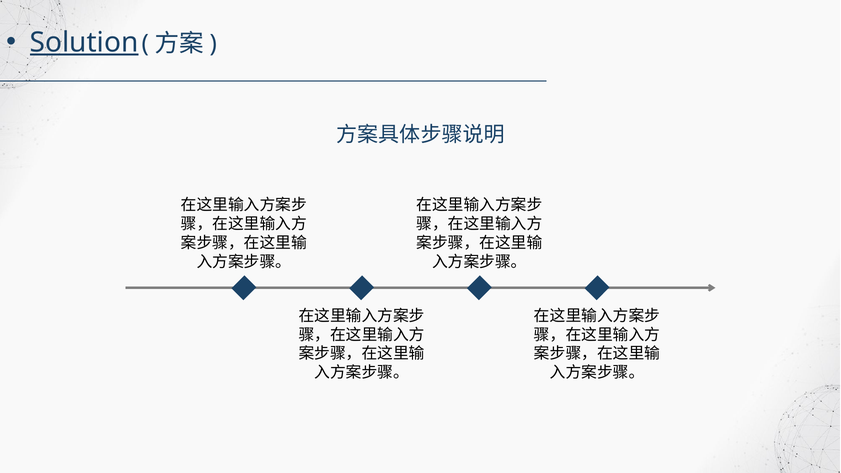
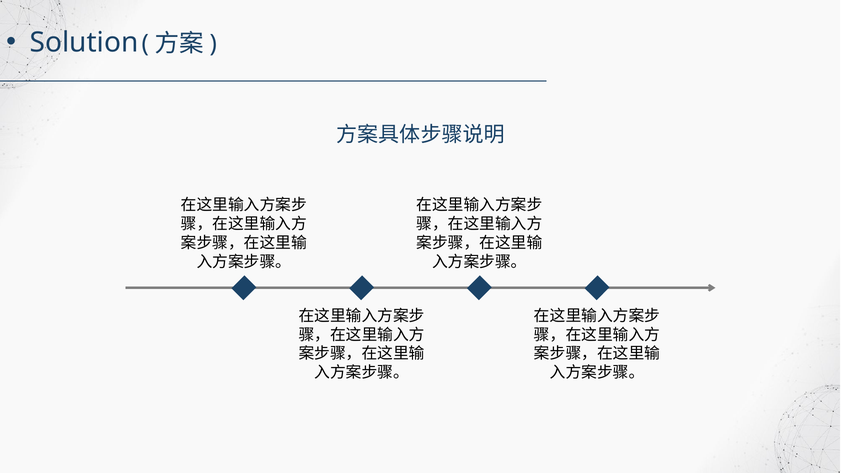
Solution underline: present -> none (84, 42)
